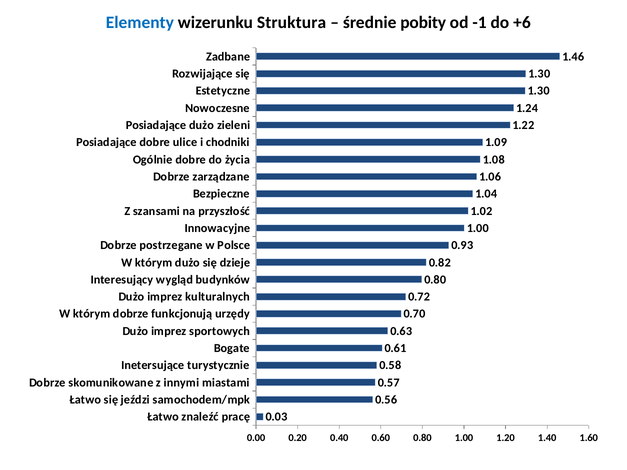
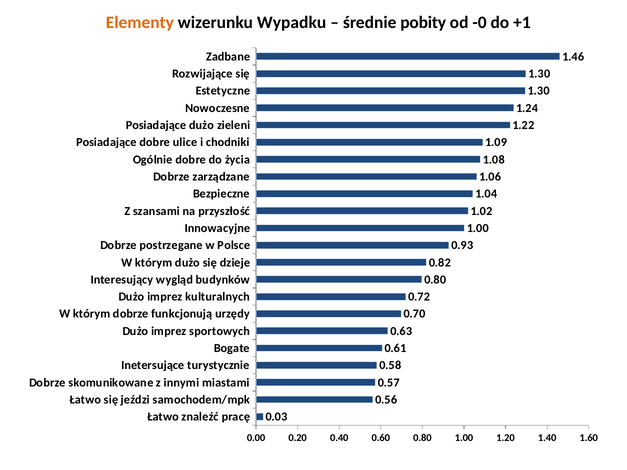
Elementy colour: blue -> orange (140, 23)
Struktura: Struktura -> Wypadku (292, 23)
-1: -1 -> -0 (479, 23)
+6: +6 -> +1 (522, 23)
